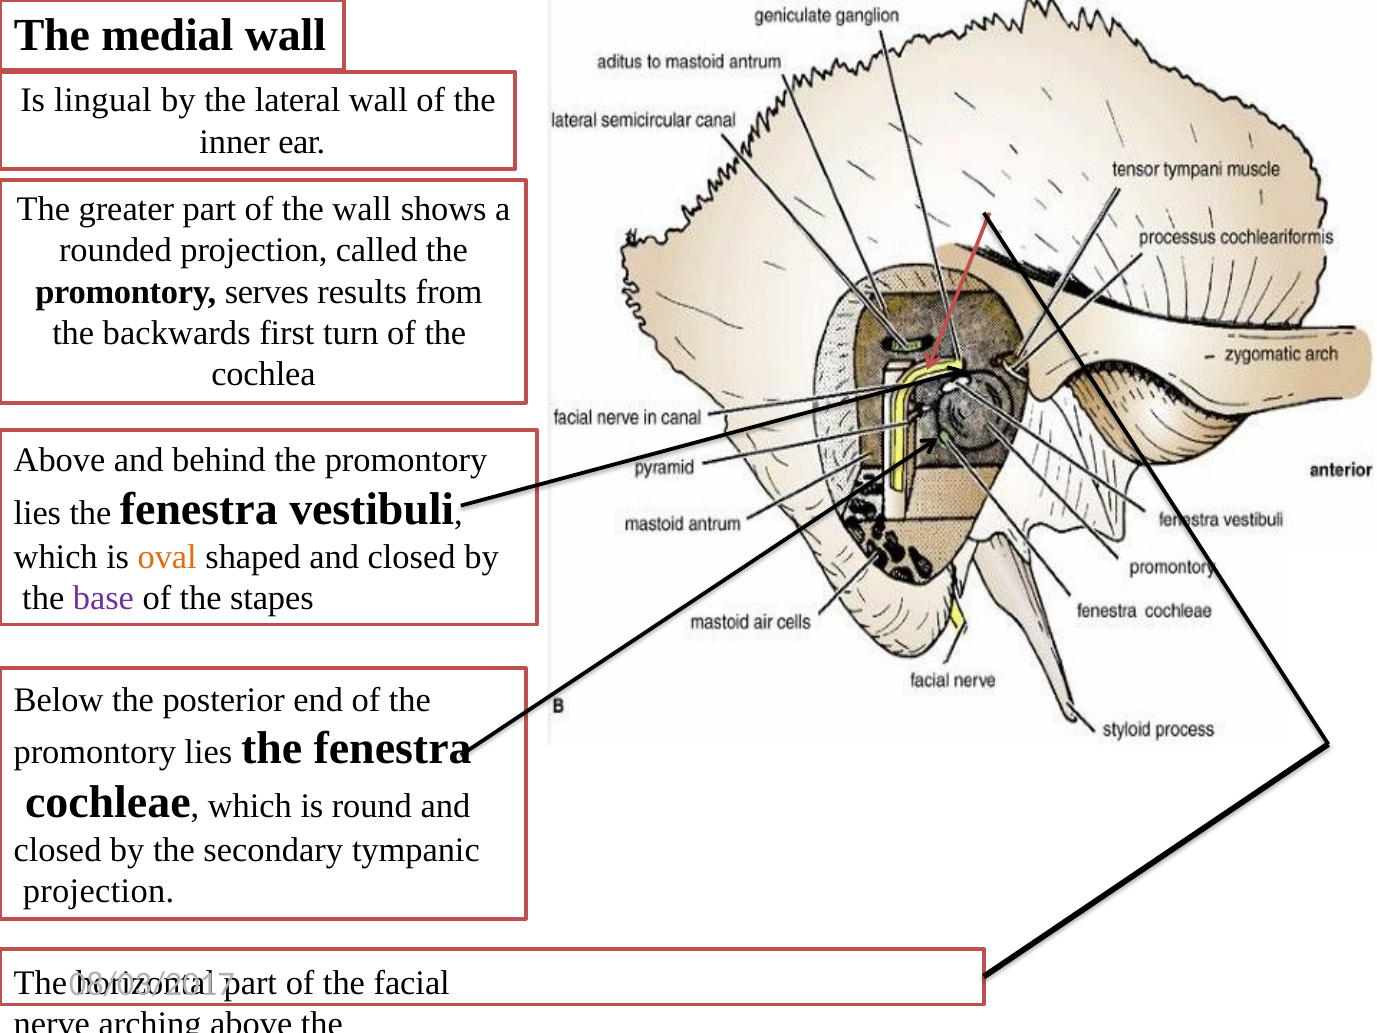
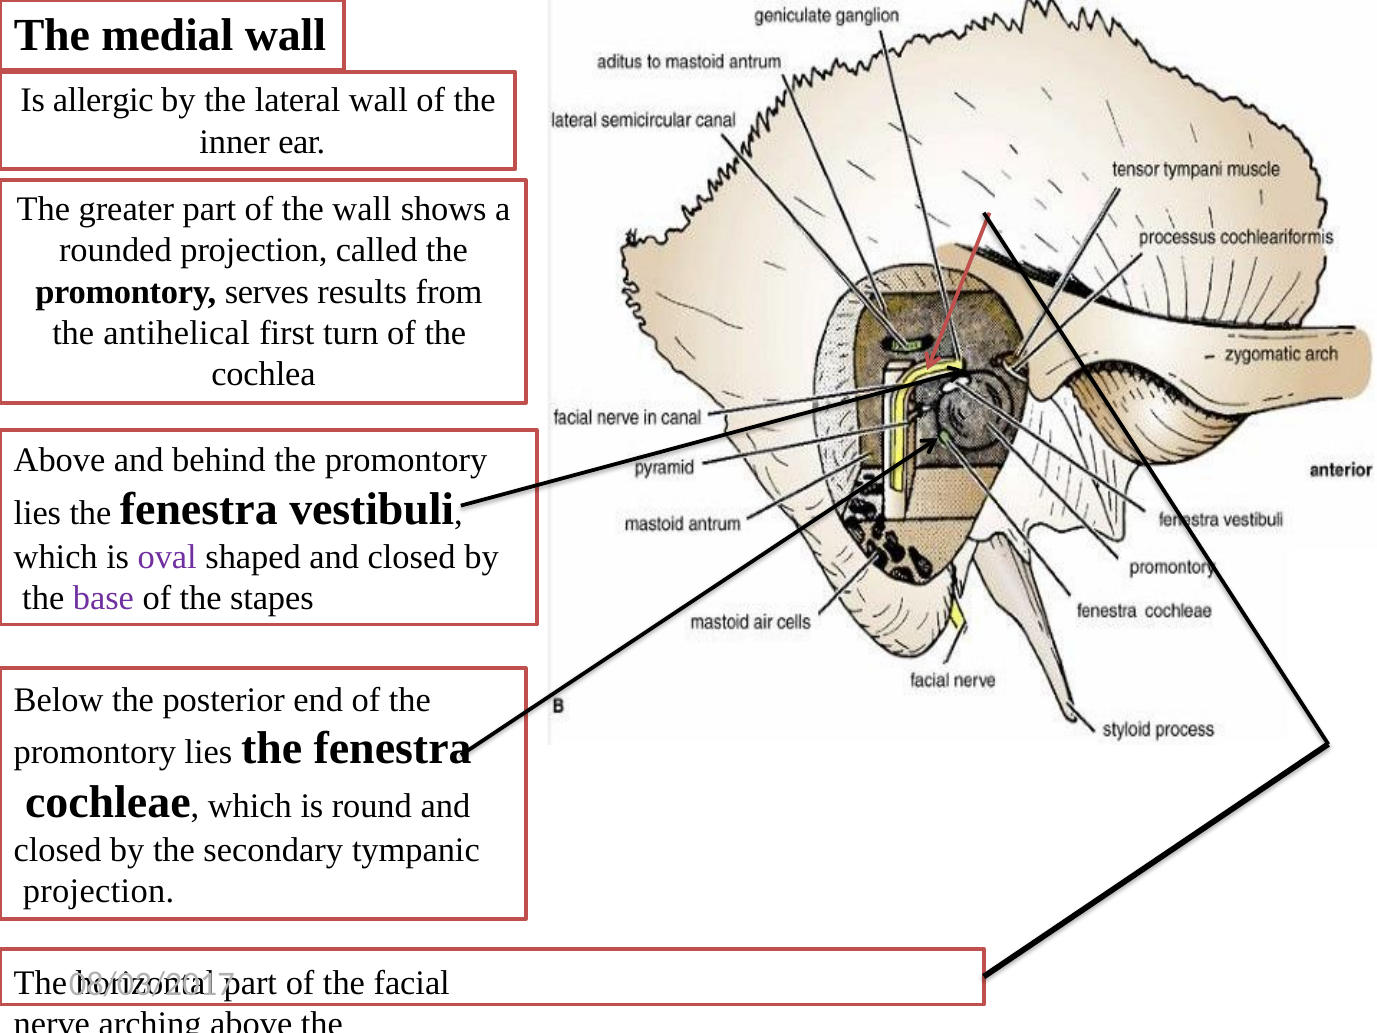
lingual: lingual -> allergic (103, 101)
backwards: backwards -> antihelical (177, 333)
oval colour: orange -> purple (167, 557)
